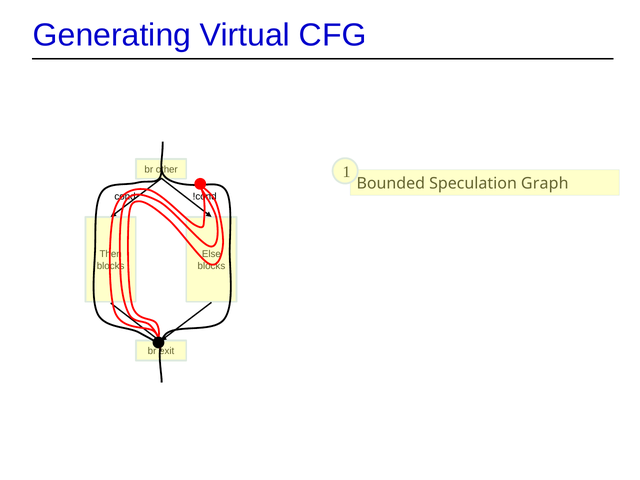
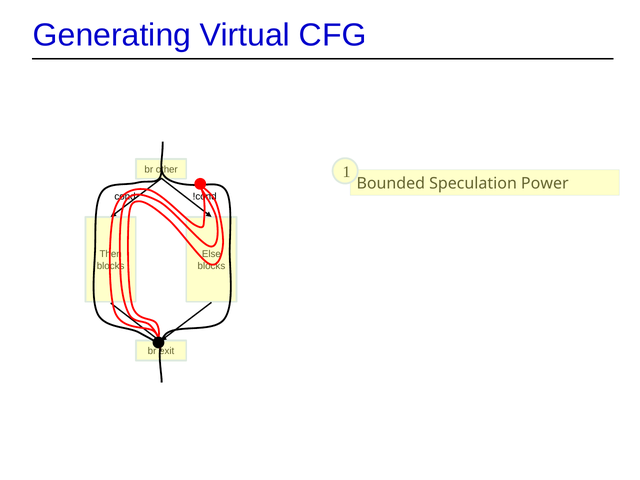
Graph: Graph -> Power (545, 183)
